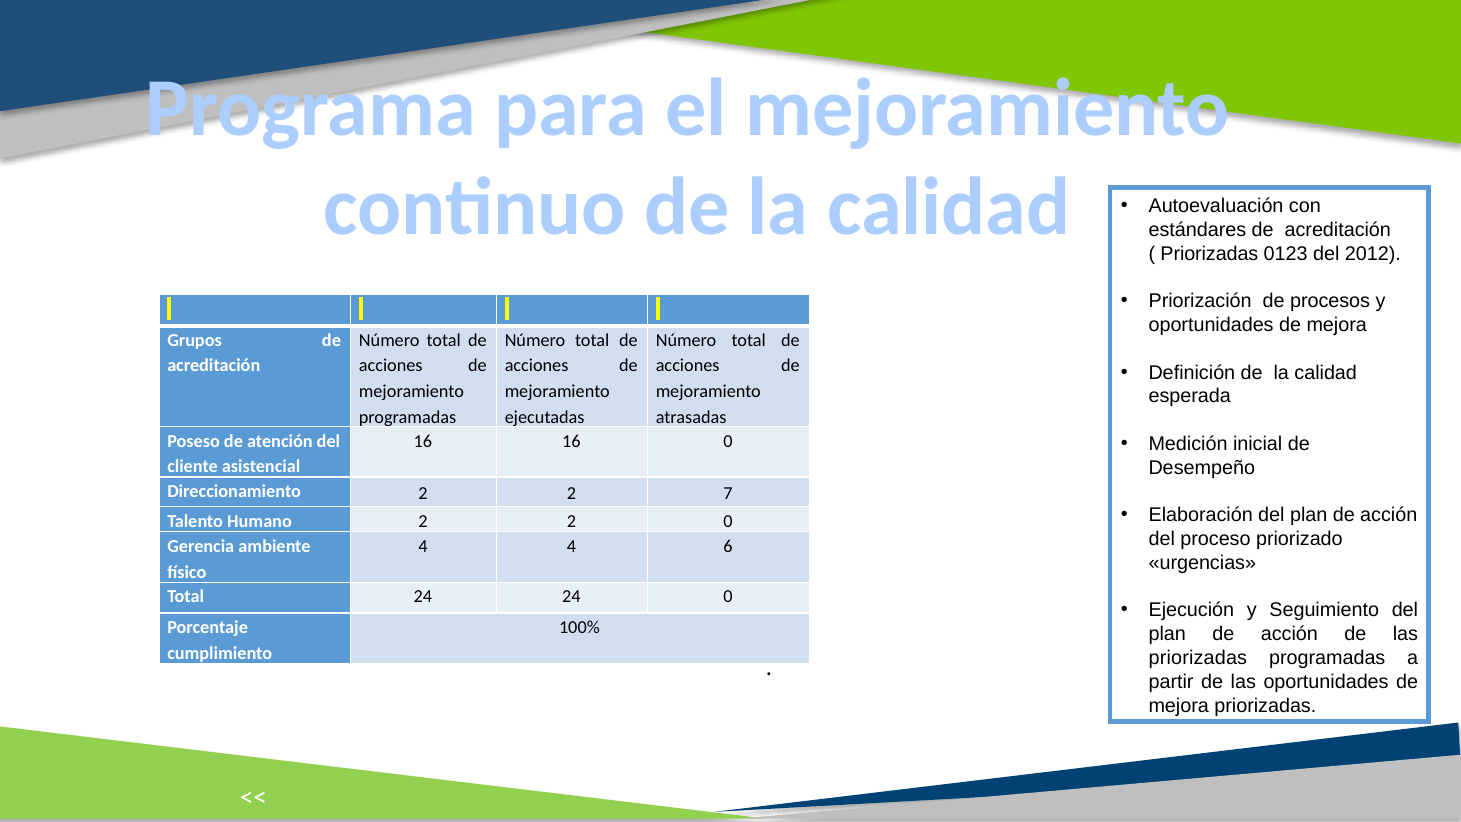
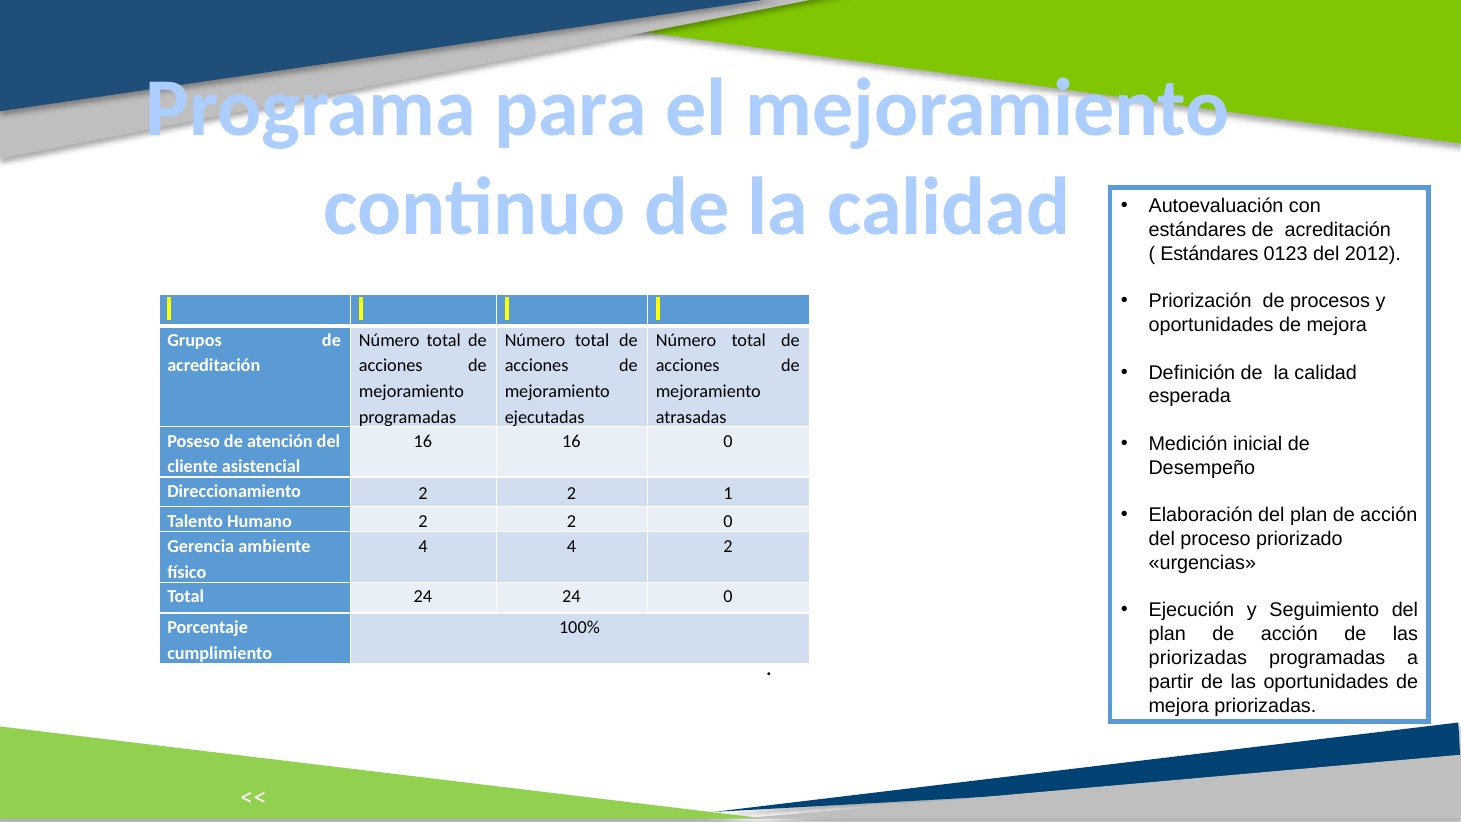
Priorizadas: Priorizadas -> Estándares (1209, 254)
7: 7 -> 1 (728, 493)
4 6: 6 -> 2 (728, 546)
